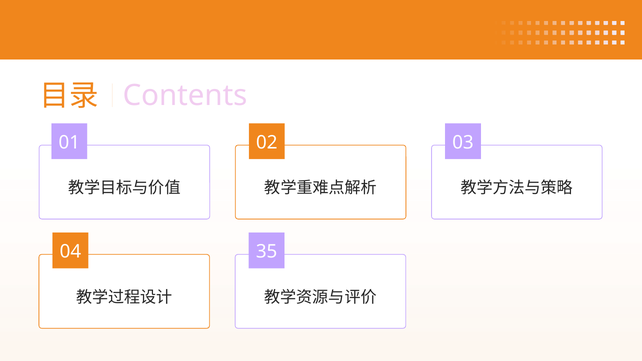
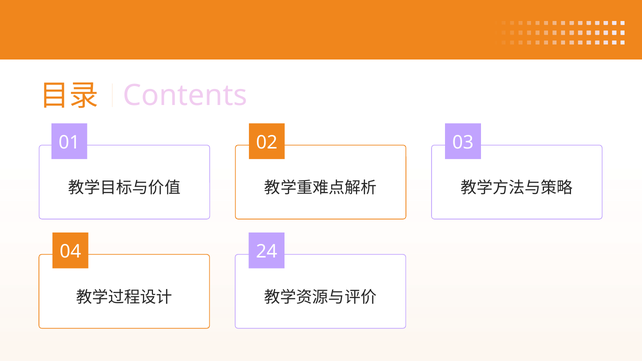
35: 35 -> 24 (267, 252)
